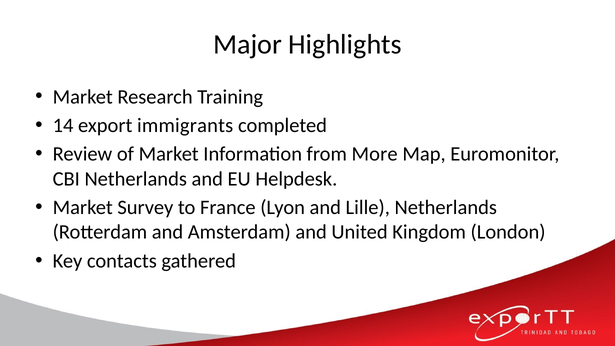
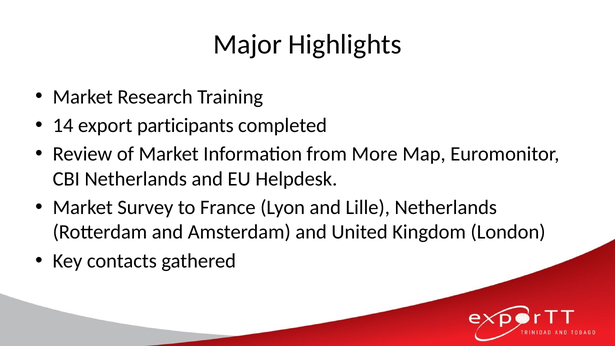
immigrants: immigrants -> participants (185, 125)
